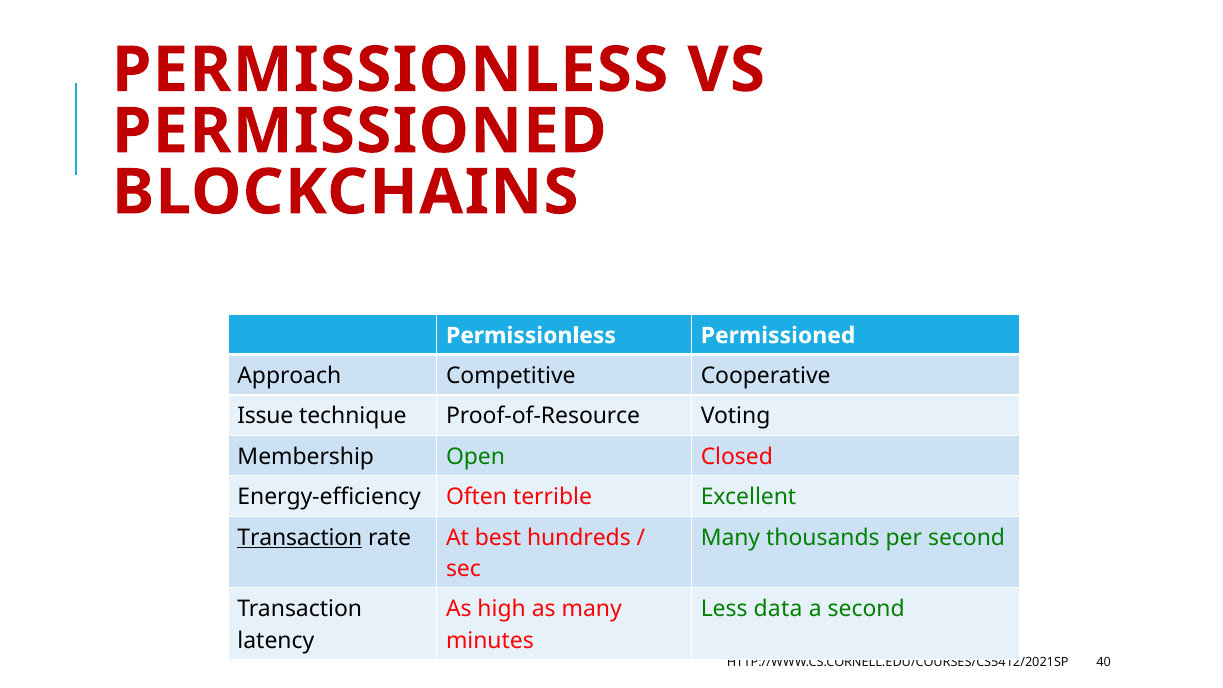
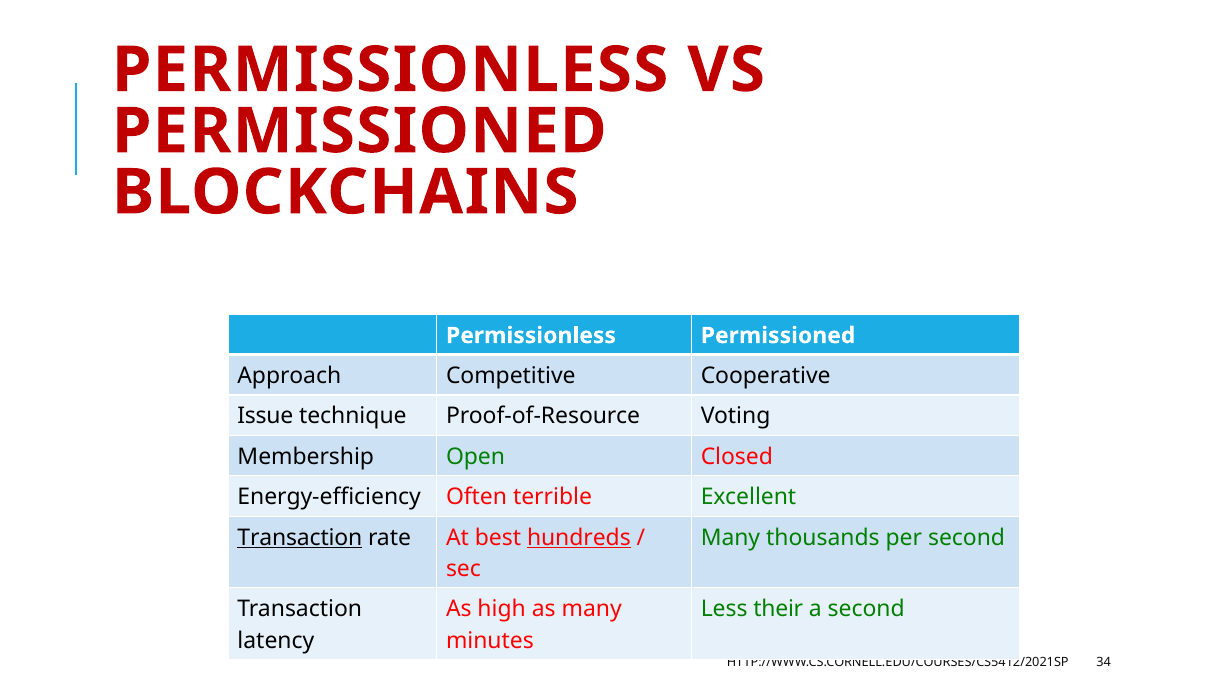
hundreds underline: none -> present (579, 538)
data: data -> their (778, 609)
40: 40 -> 34 (1104, 663)
